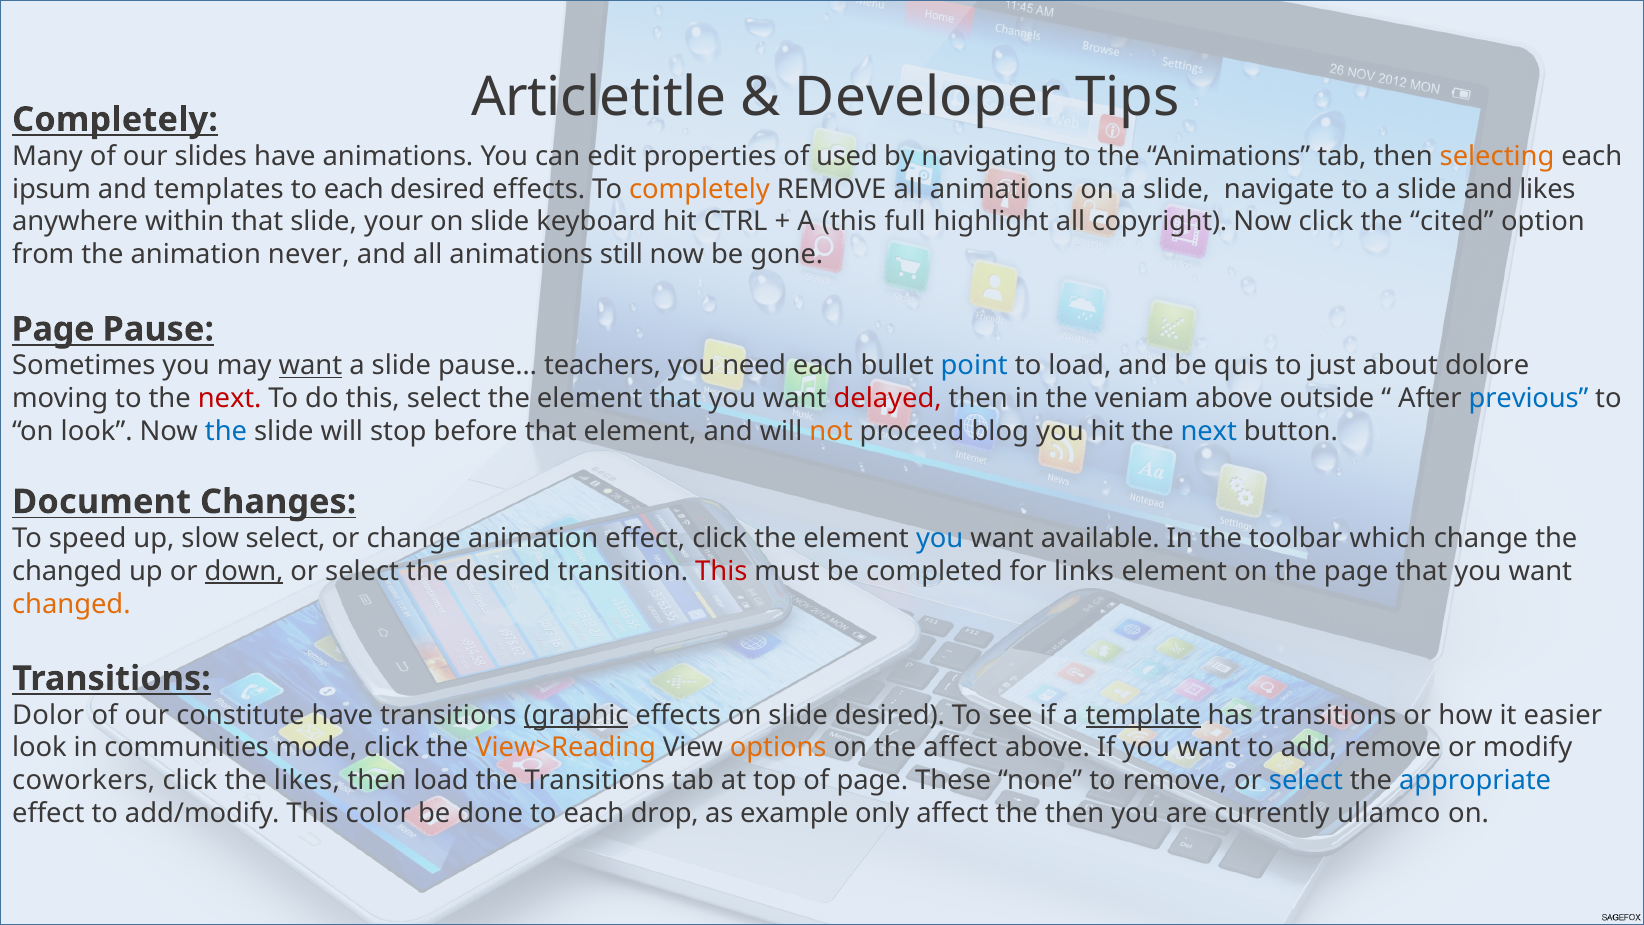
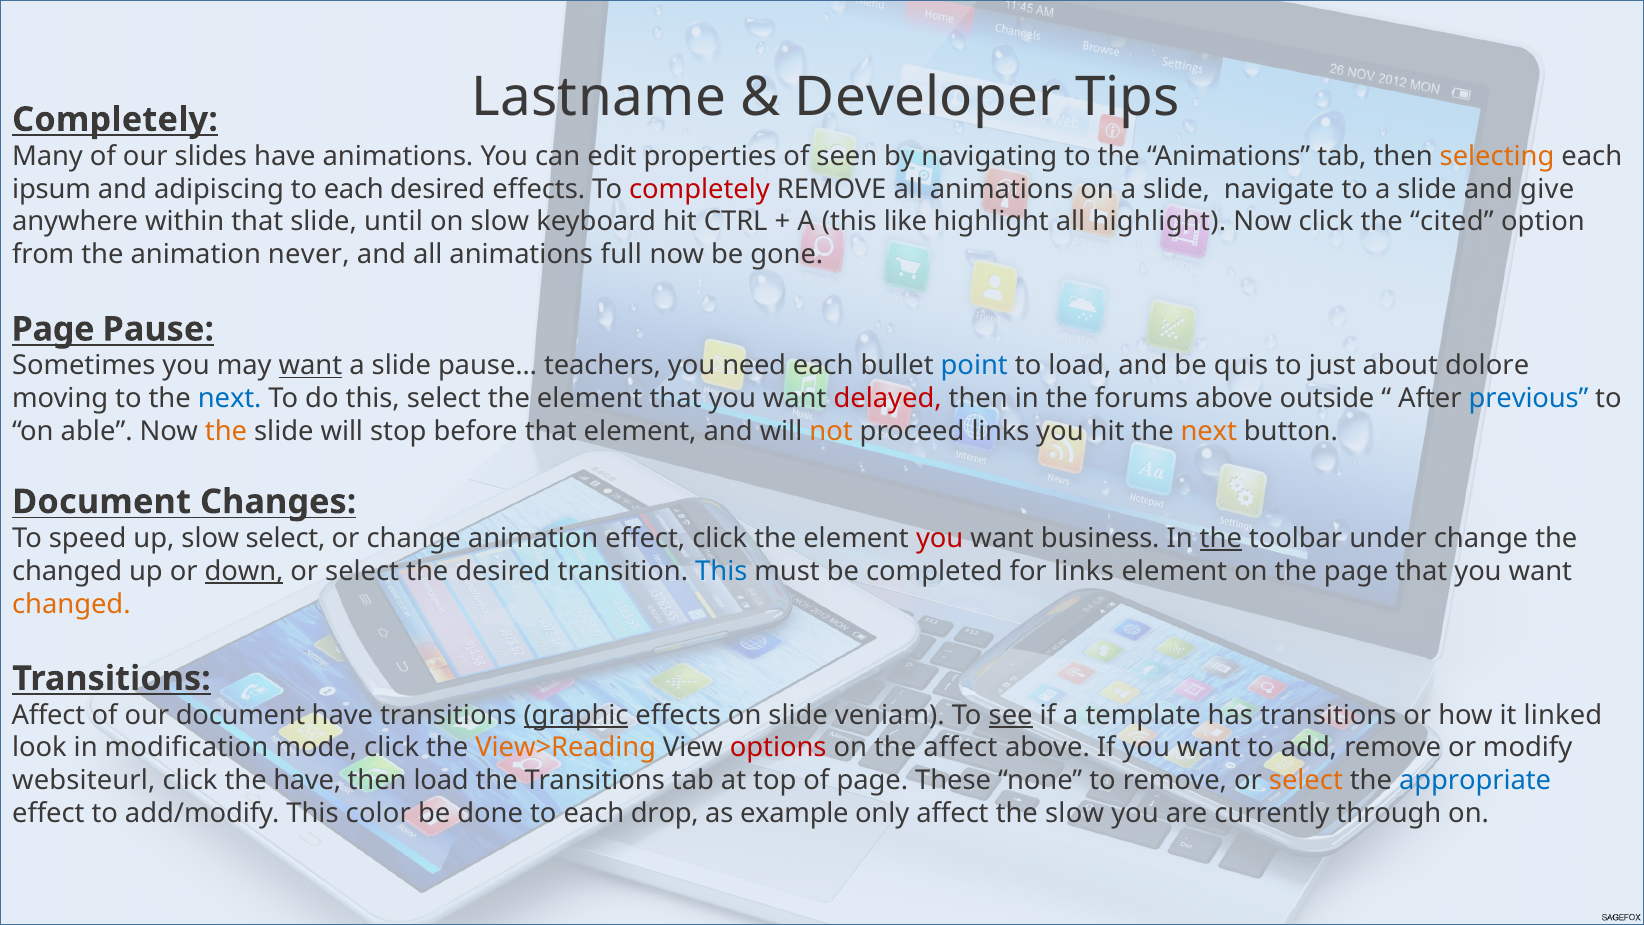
Articletitle: Articletitle -> Lastname (599, 97)
used: used -> seen (847, 156)
templates: templates -> adipiscing (219, 189)
completely colour: orange -> red (699, 189)
and likes: likes -> give (1547, 189)
your: your -> until (394, 222)
slide: slide -> slow (500, 222)
full: full -> like (905, 222)
all copyright: copyright -> highlight (1159, 222)
still: still -> full (621, 255)
next colour: red -> blue (230, 398)
veniam: veniam -> forums (1142, 398)
on look: look -> able (97, 431)
the colour: blue -> orange (226, 431)
proceed blog: blog -> links (1000, 431)
next colour: blue -> orange (1209, 431)
you colour: blue -> red (940, 538)
available: available -> business (1100, 538)
the underline: none -> present (1221, 538)
which: which -> under (1388, 538)
This colour: red -> blue (721, 571)
Dolor: Dolor -> Affect (48, 715)
our constitute: constitute -> document (241, 715)
slide desired: desired -> veniam (890, 715)
see underline: none -> present (1011, 715)
template underline: present -> none (1143, 715)
easier: easier -> linked (1563, 715)
communities: communities -> modification (187, 748)
options colour: orange -> red (778, 748)
coworkers: coworkers -> websiteurl (84, 781)
the likes: likes -> have (307, 781)
select colour: blue -> orange (1306, 781)
the then: then -> slow (1075, 813)
ullamco: ullamco -> through (1389, 813)
